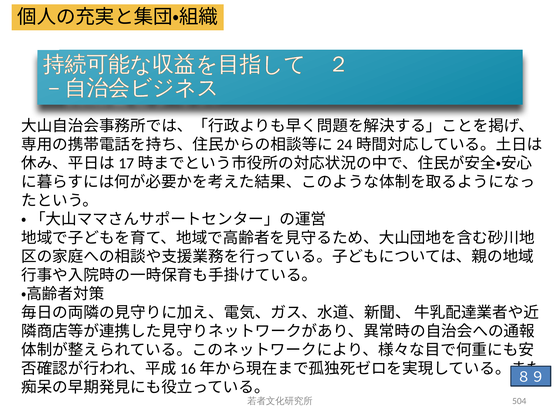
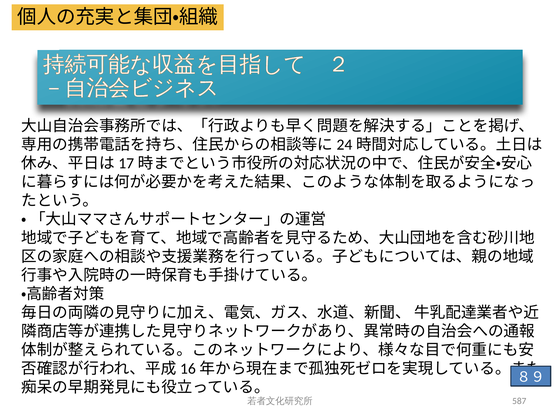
504: 504 -> 587 (519, 401)
